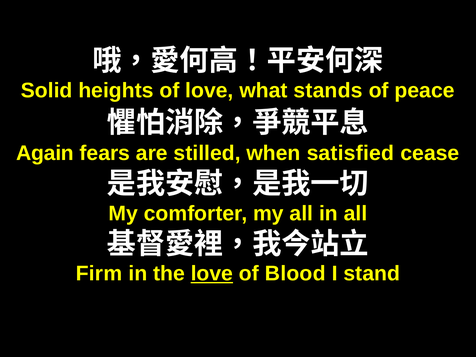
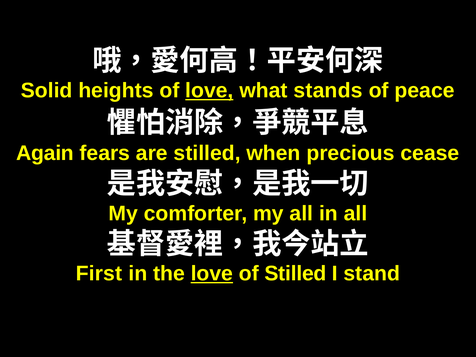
love underline: none -> present (209, 90)
satisfied: satisfied -> precious (351, 153)
Firm: Firm -> First (99, 274)
of Blood: Blood -> Stilled (295, 274)
